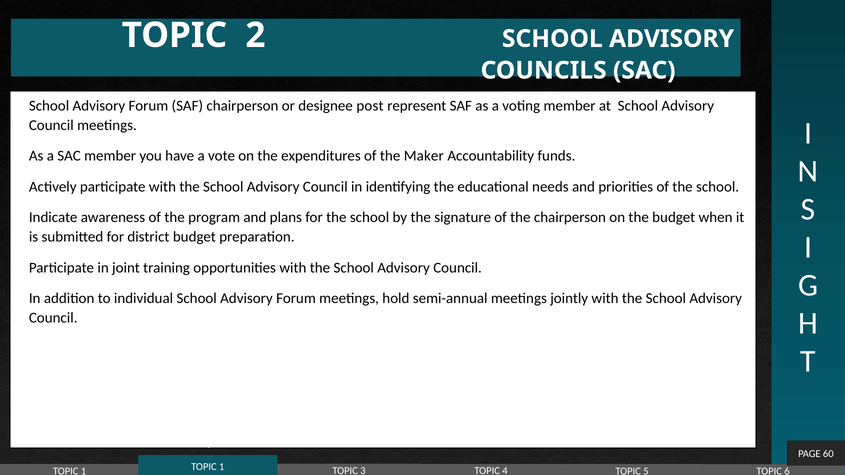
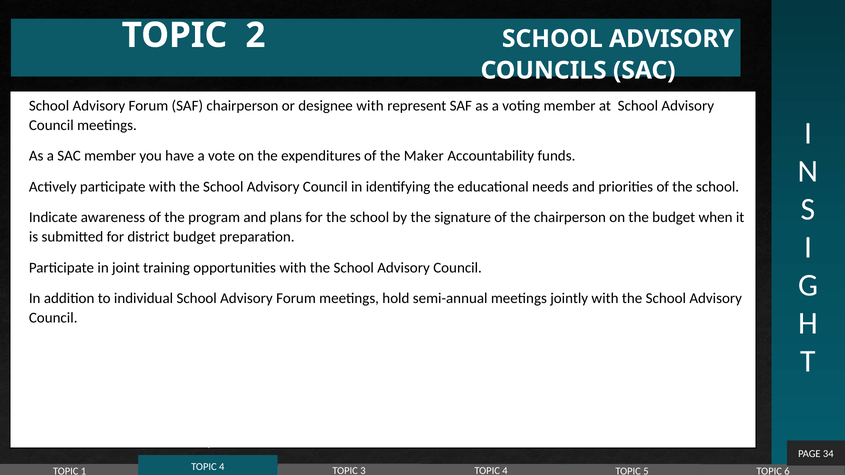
designee post: post -> with (370, 106)
60: 60 -> 34 (828, 454)
1: 1 -> 4 (222, 467)
